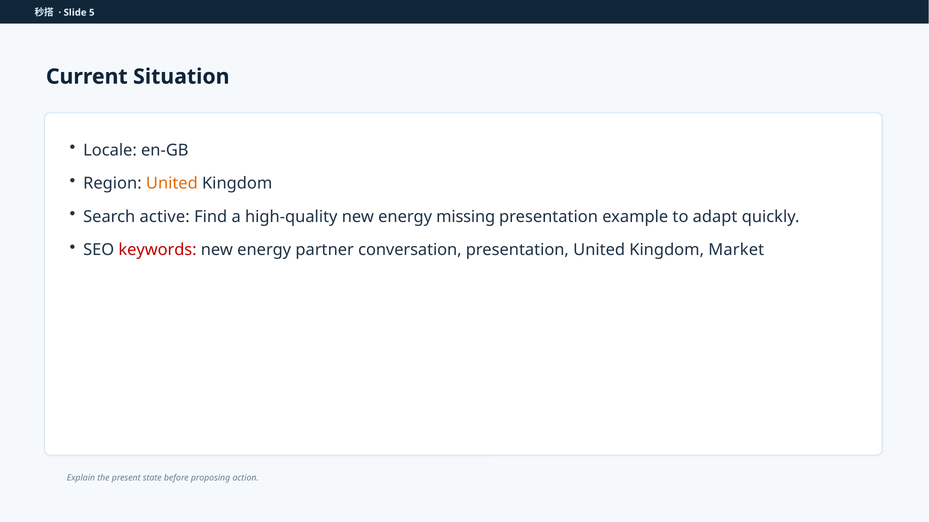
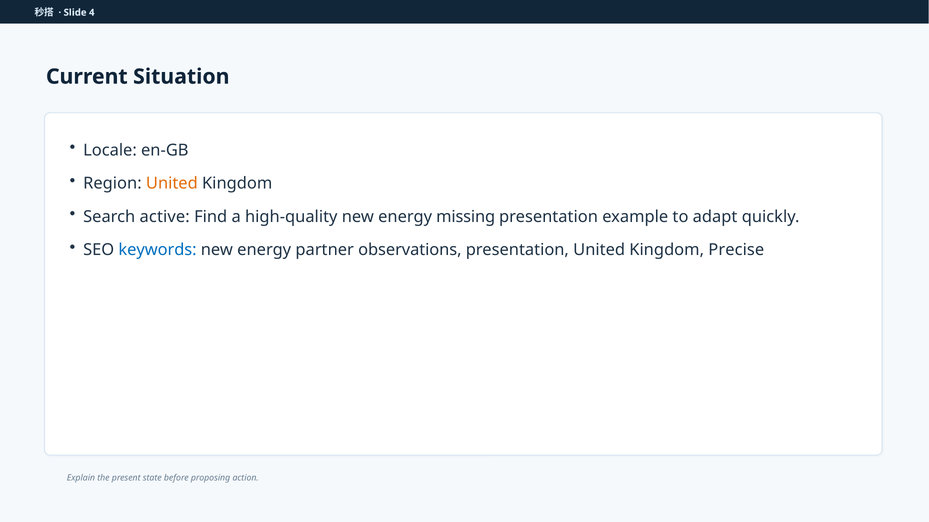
5: 5 -> 4 (92, 12)
keywords colour: red -> blue (158, 250)
conversation: conversation -> observations (410, 250)
Market: Market -> Precise (736, 250)
